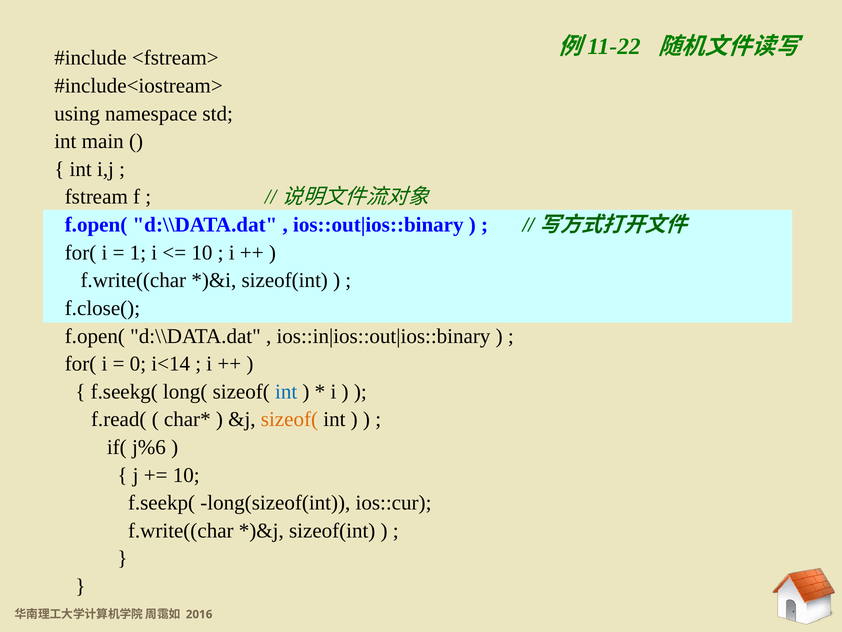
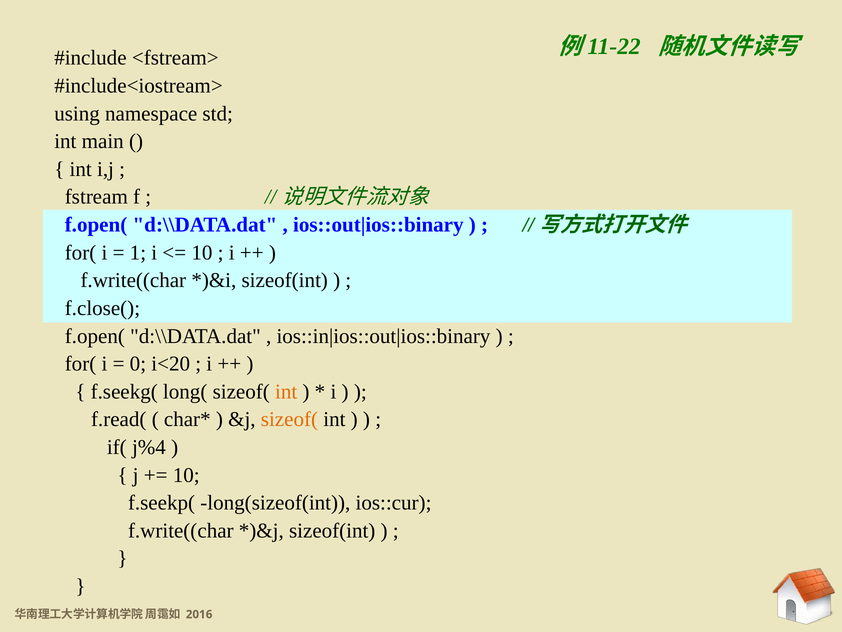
i<14: i<14 -> i<20 (171, 364)
int colour: blue -> orange (286, 391)
j%6: j%6 -> j%4 (149, 447)
